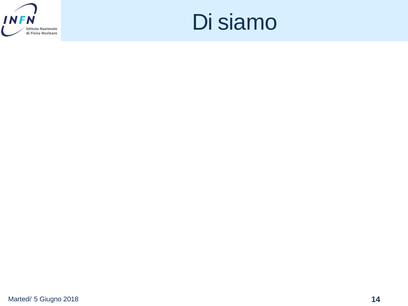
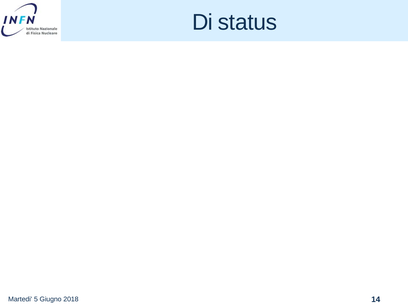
siamo: siamo -> status (248, 22)
